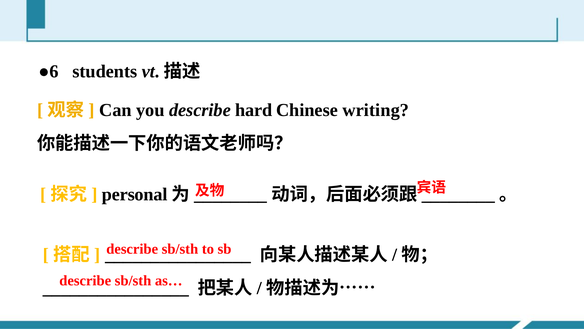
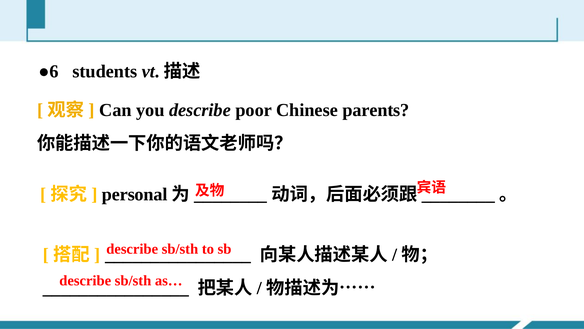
hard: hard -> poor (254, 110)
writing: writing -> parents (376, 110)
